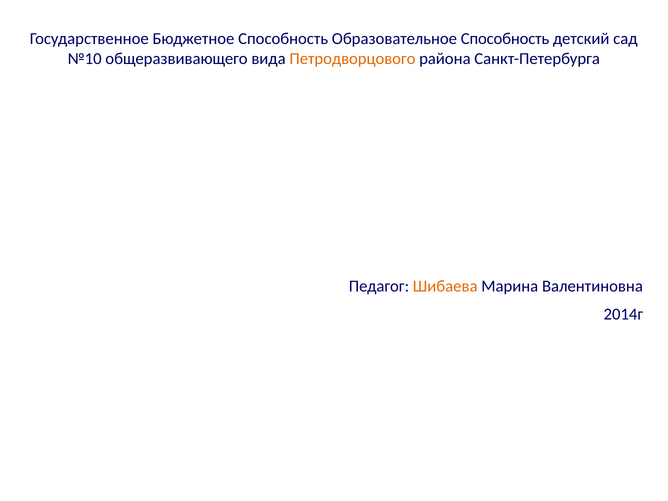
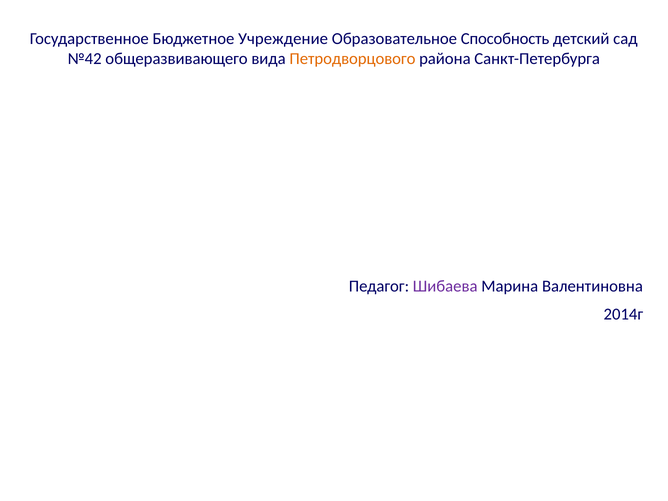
Бюджетное Способность: Способность -> Учреждение (283, 39)
№10: №10 -> №42 (85, 59)
Шибаева colour: orange -> purple (445, 286)
